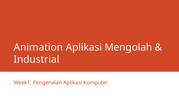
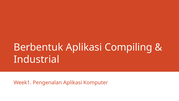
Animation: Animation -> Berbentuk (38, 47)
Mengolah: Mengolah -> Compiling (128, 47)
